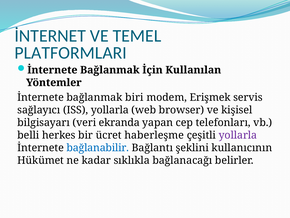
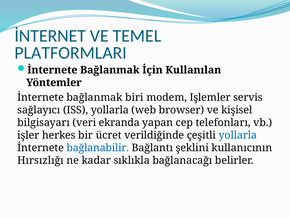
Erişmek: Erişmek -> Işlemler (210, 97)
belli: belli -> işler (28, 135)
haberleşme: haberleşme -> verildiğinde (154, 135)
yollarla colour: purple -> blue (238, 135)
Hükümet: Hükümet -> Hırsızlığı (41, 160)
